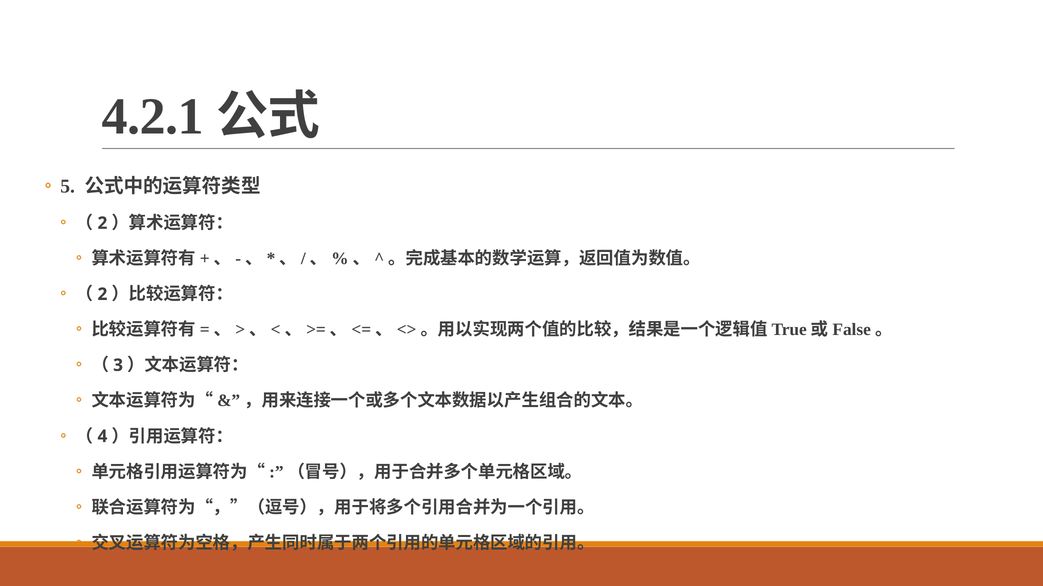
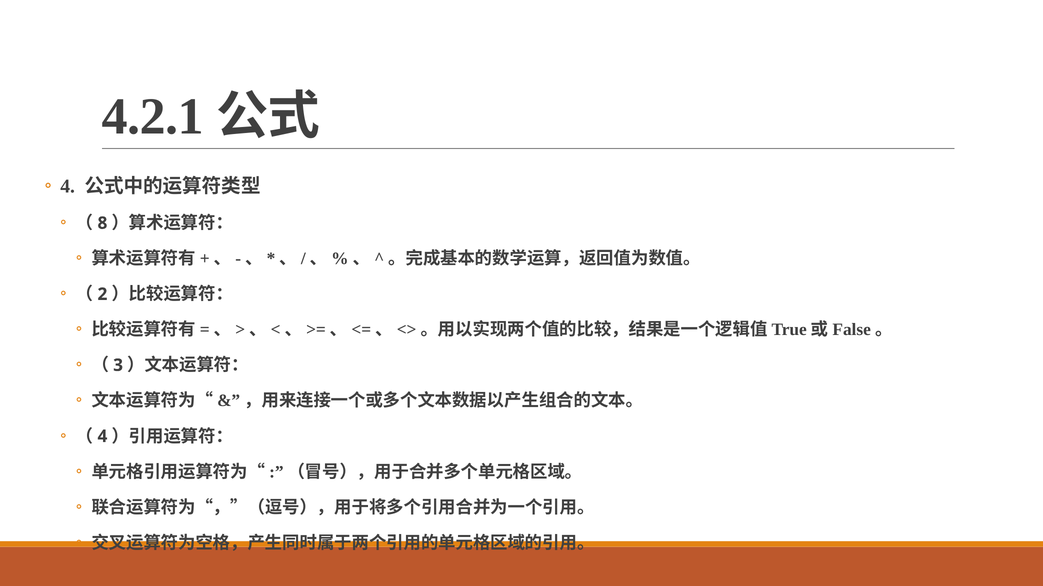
5: 5 -> 4 (68, 187)
2: 2 -> 8 (102, 223)
